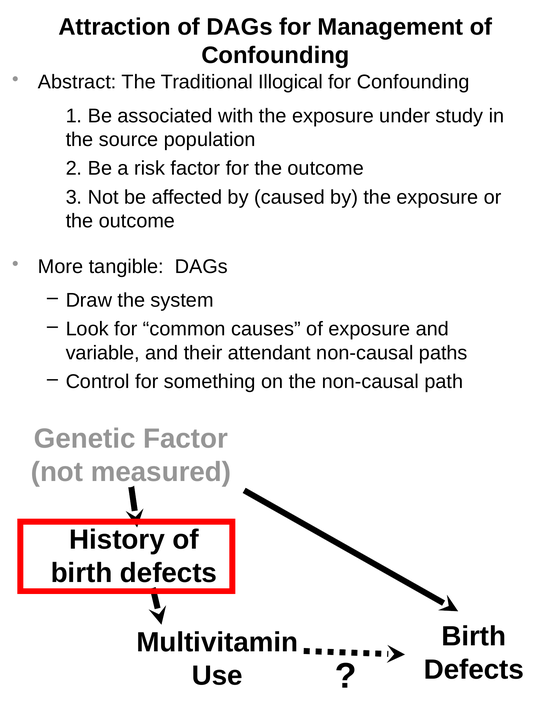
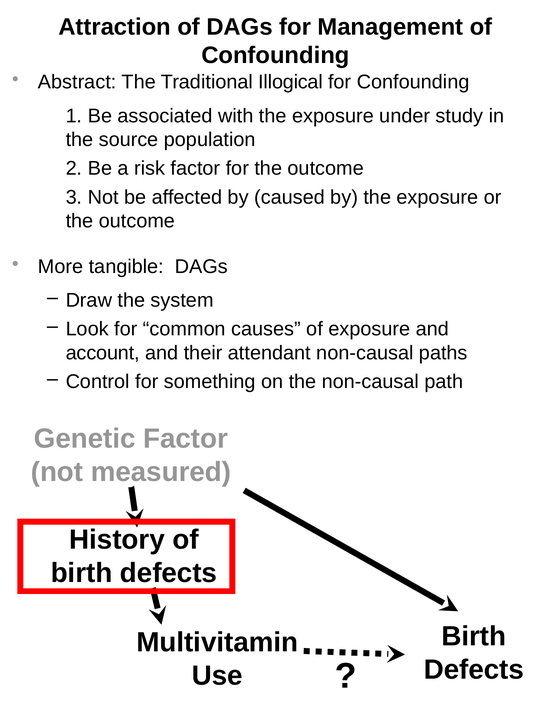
variable: variable -> account (103, 353)
